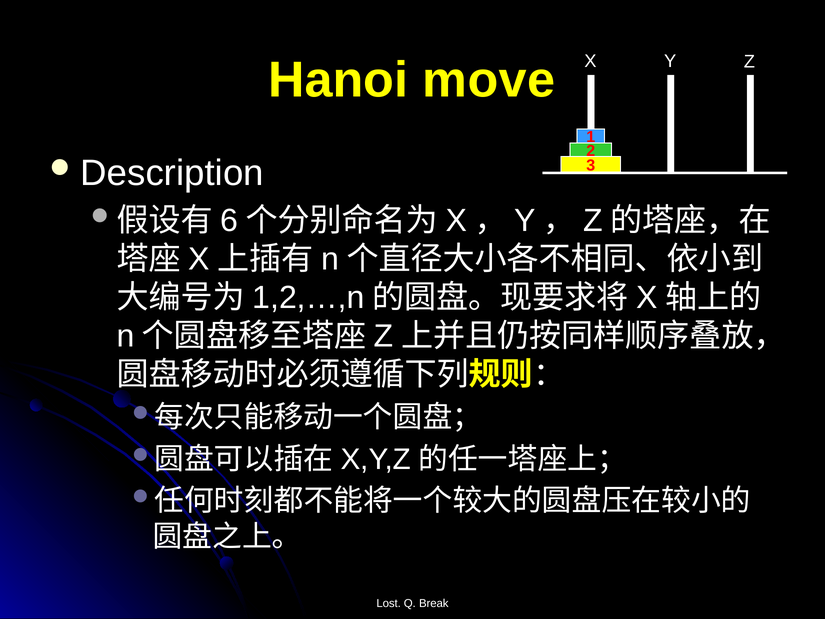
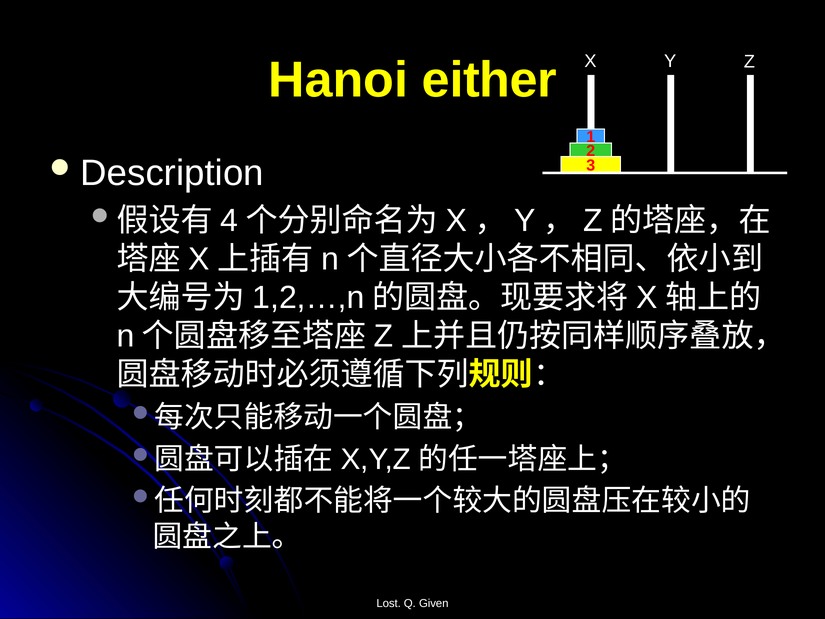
move: move -> either (489, 80)
6: 6 -> 4 (229, 220)
Break: Break -> Given (434, 603)
